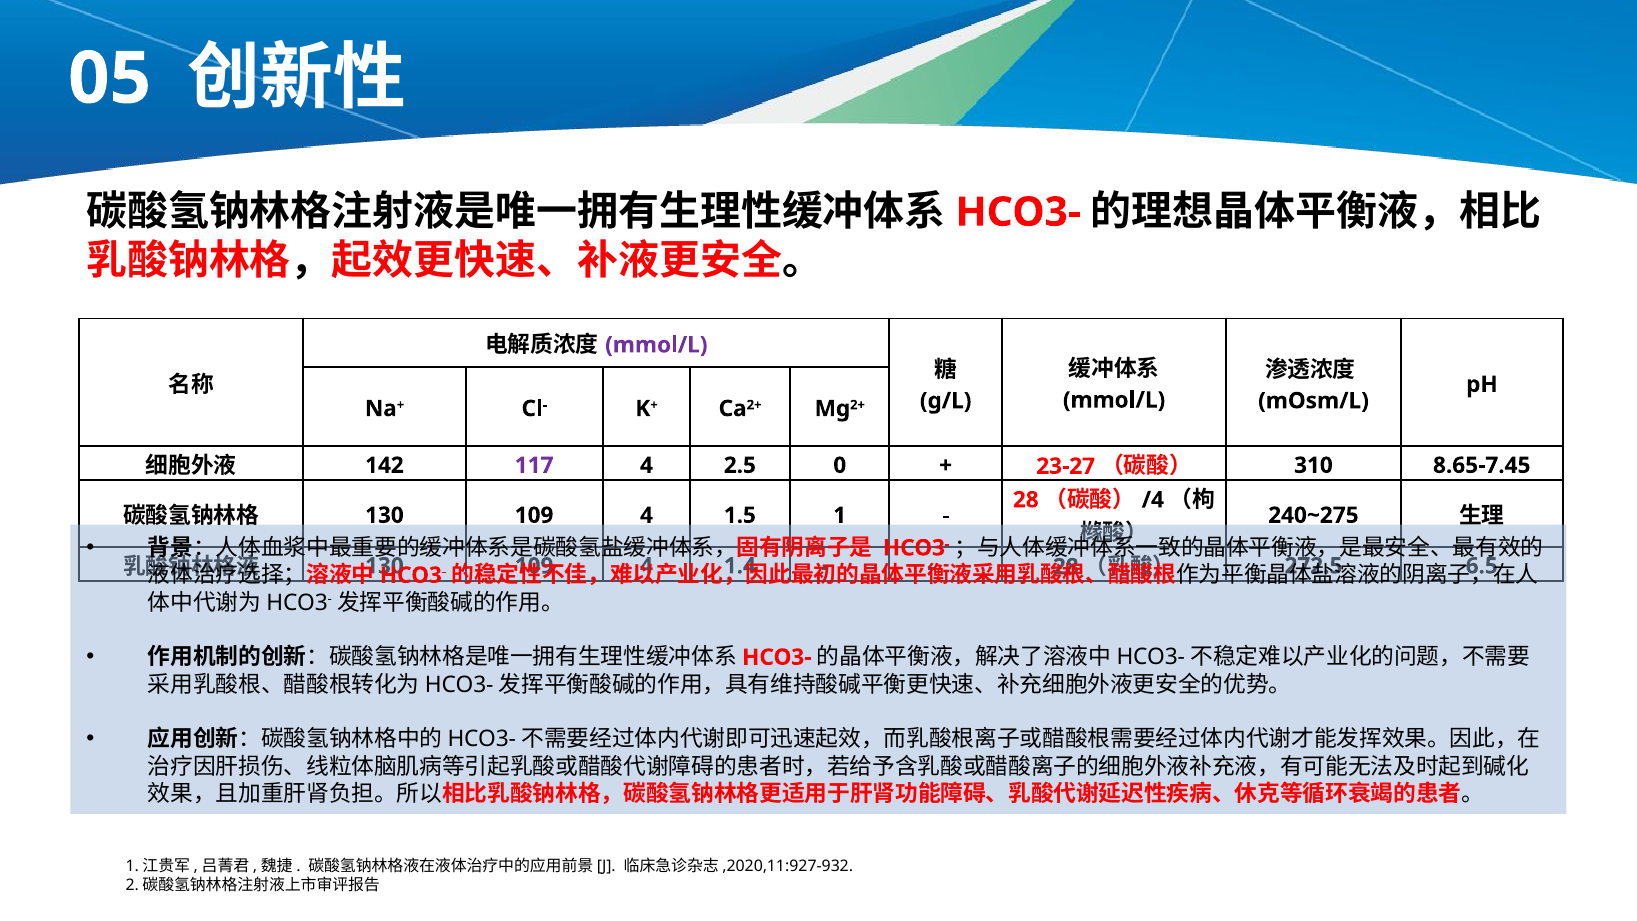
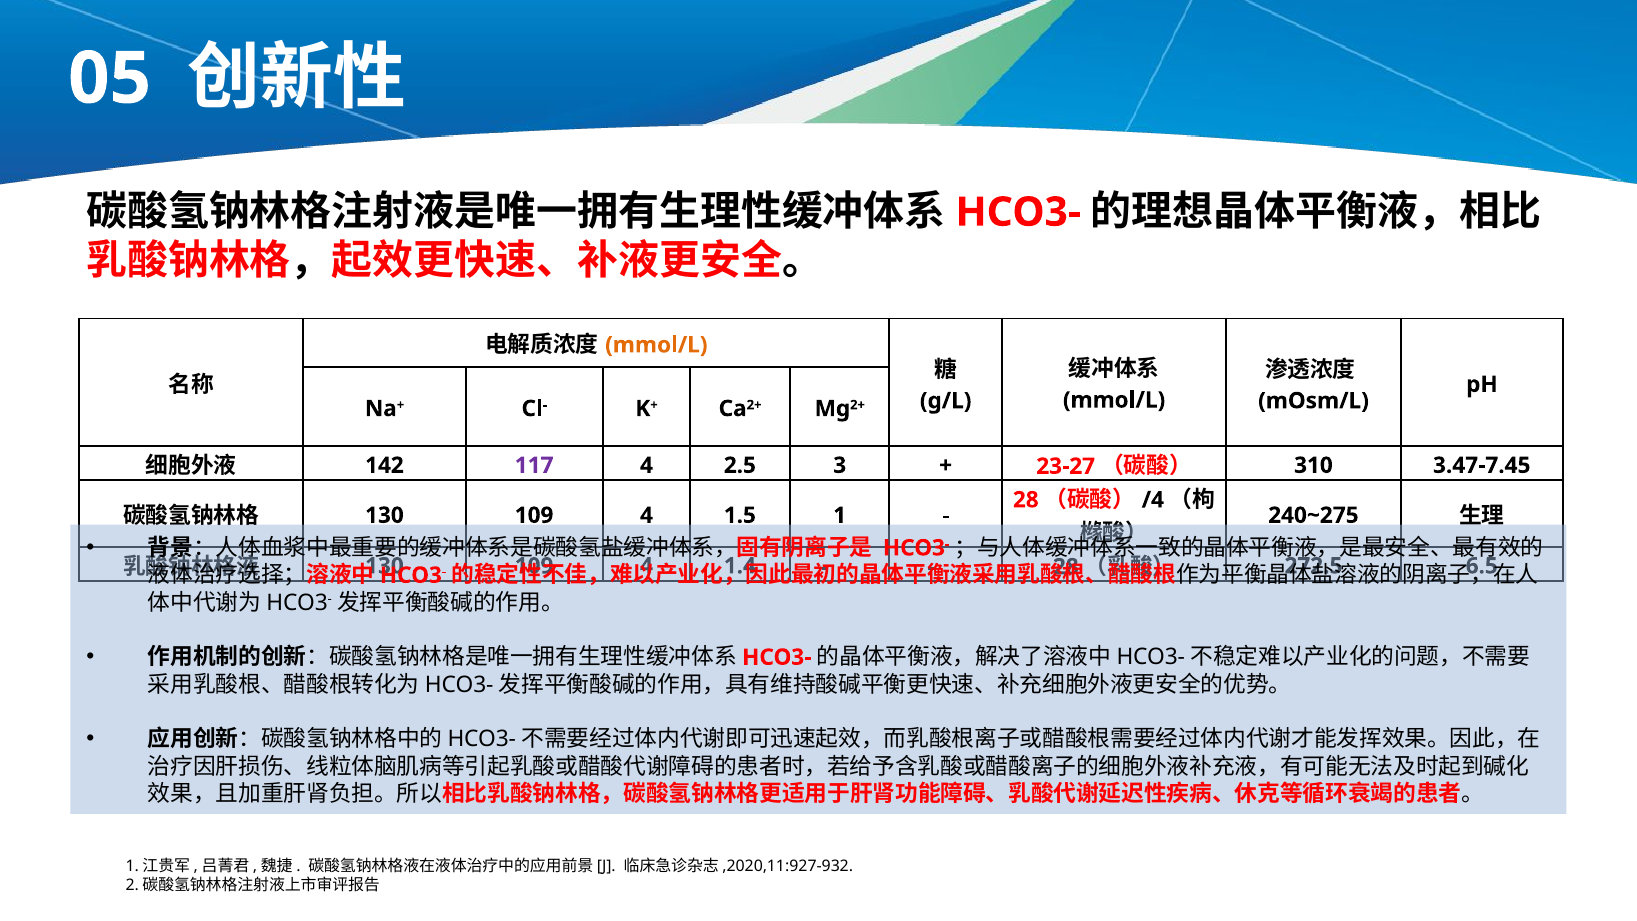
mmol/L colour: purple -> orange (656, 345)
0: 0 -> 3 (840, 465)
8.65-7.45: 8.65-7.45 -> 3.47-7.45 (1482, 465)
